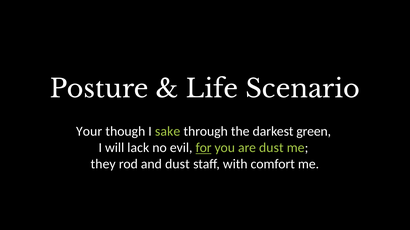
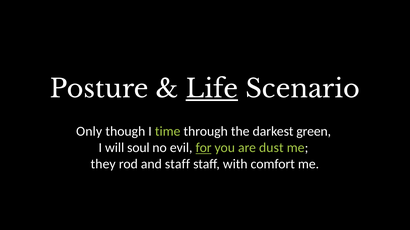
Life underline: none -> present (212, 89)
Your: Your -> Only (89, 132)
sake: sake -> time (168, 132)
lack: lack -> soul (138, 148)
and dust: dust -> staff (177, 165)
